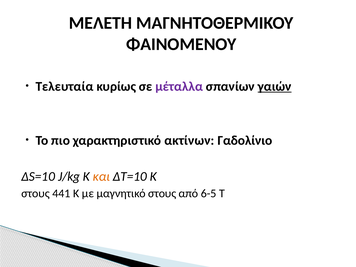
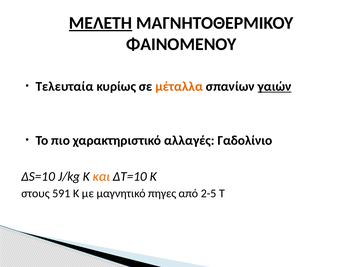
ΜΕΛΕΤΗ underline: none -> present (101, 23)
μέταλλα colour: purple -> orange (179, 86)
ακτίνων: ακτίνων -> αλλαγές (189, 140)
441: 441 -> 591 (61, 193)
μαγνητικό στους: στους -> πηγες (162, 193)
6-5: 6-5 -> 2-5 (209, 193)
